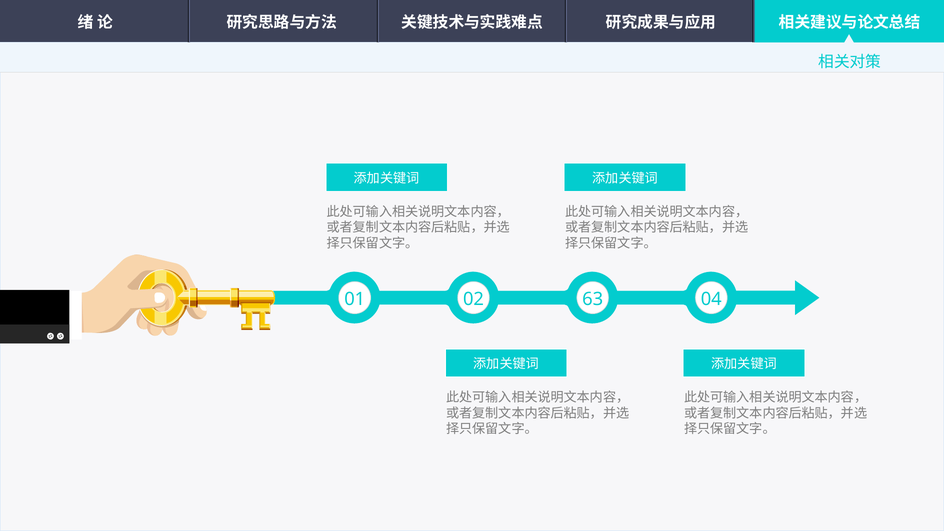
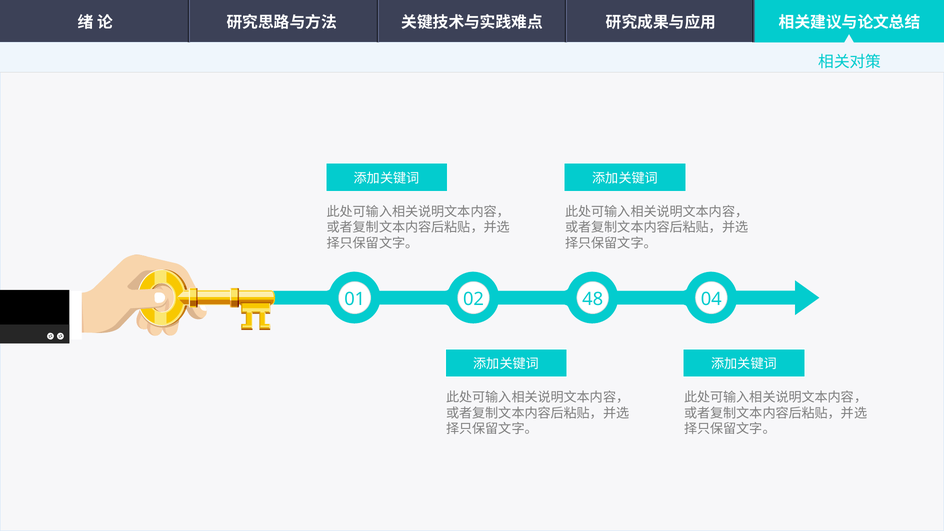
63: 63 -> 48 (593, 299)
